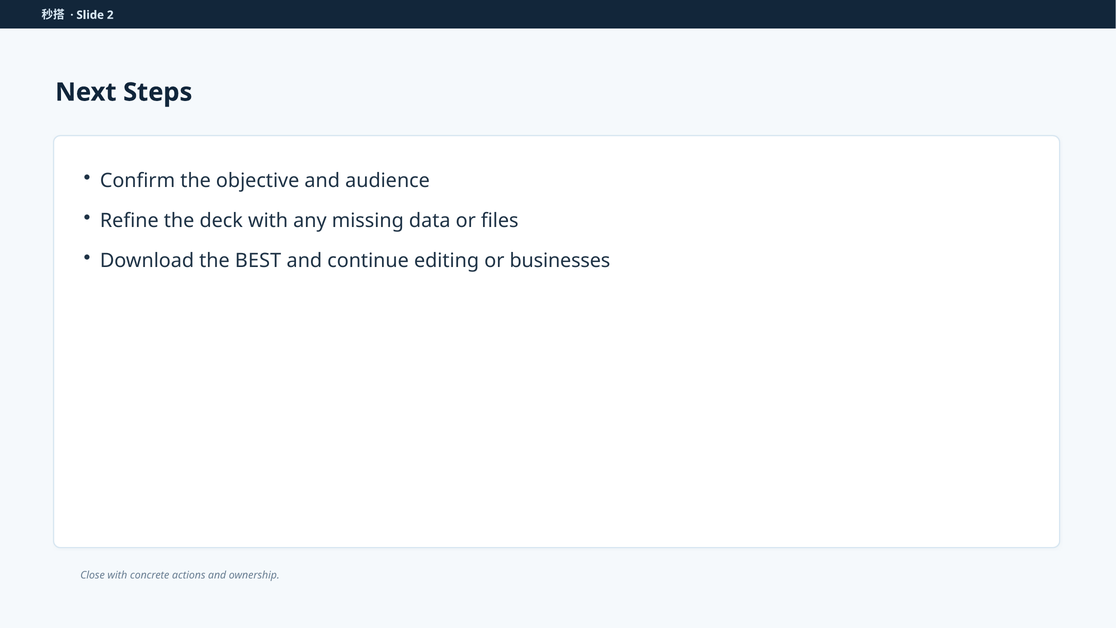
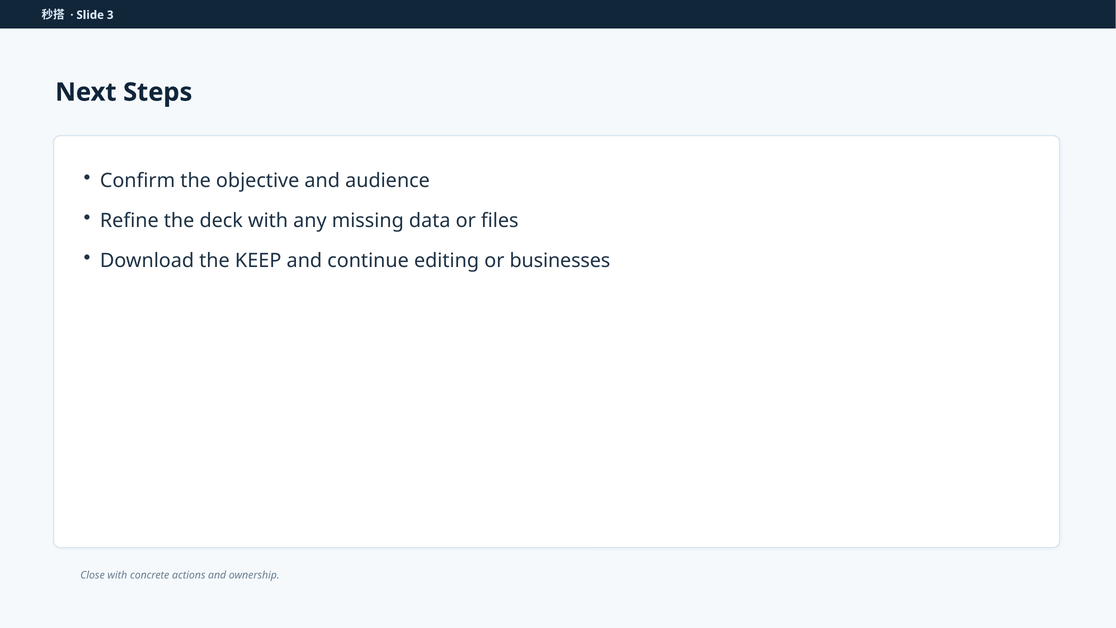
2: 2 -> 3 (110, 15)
BEST: BEST -> KEEP (258, 261)
